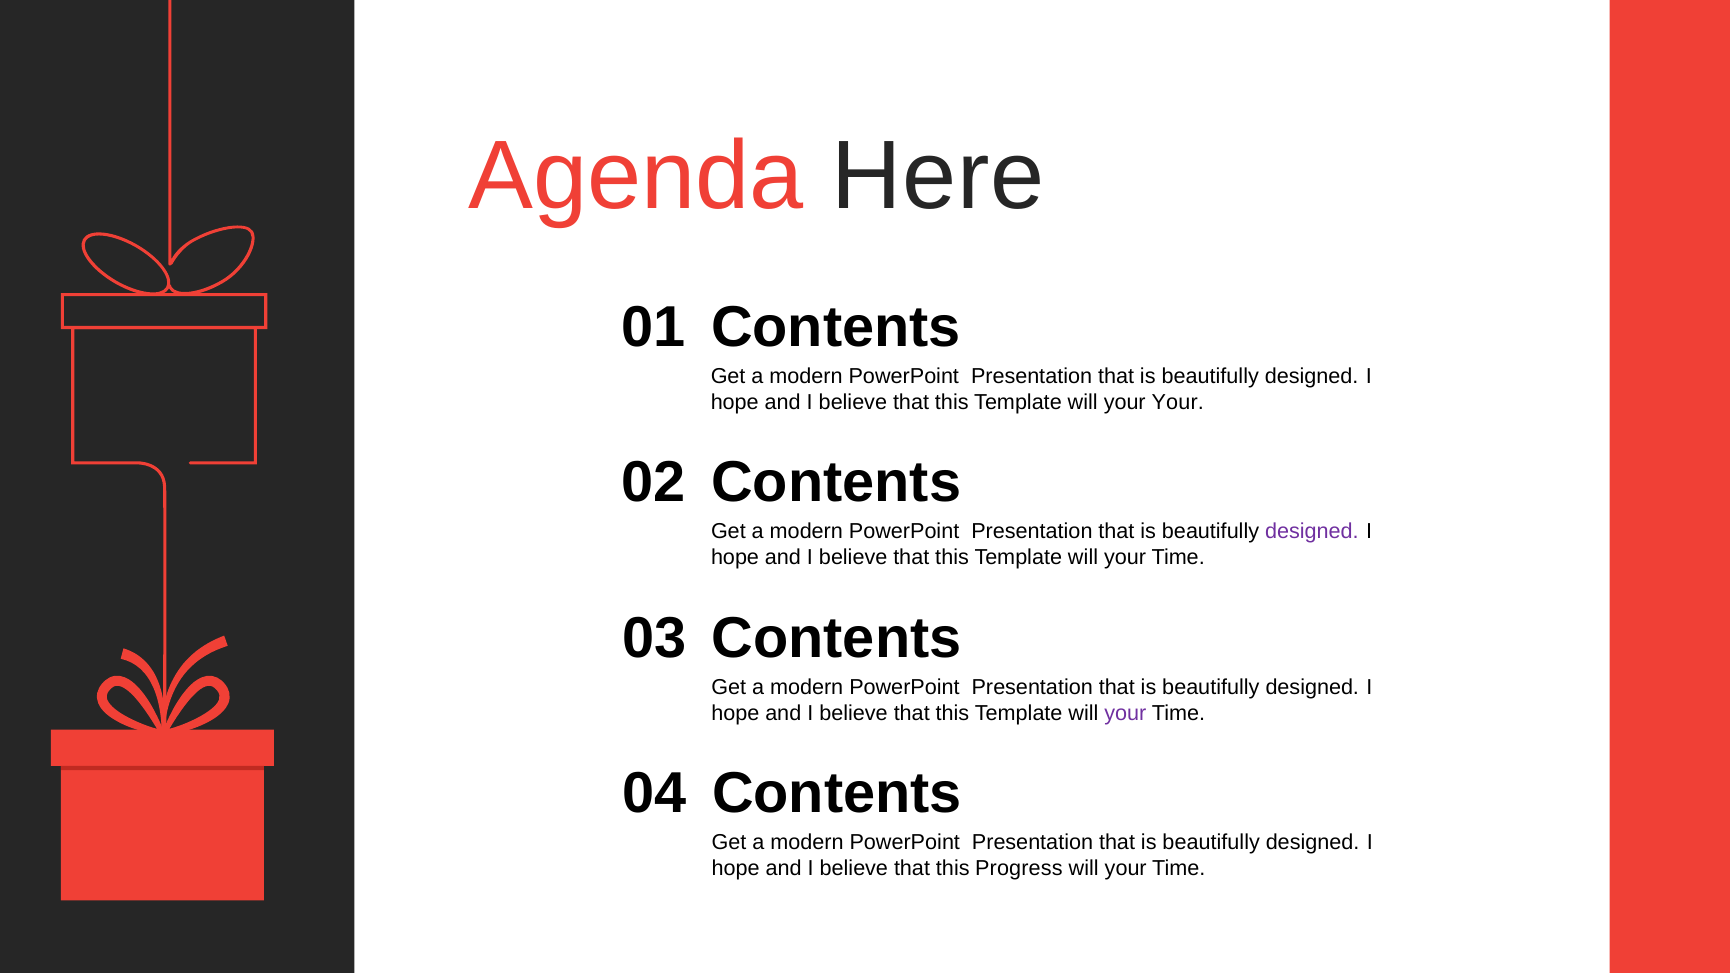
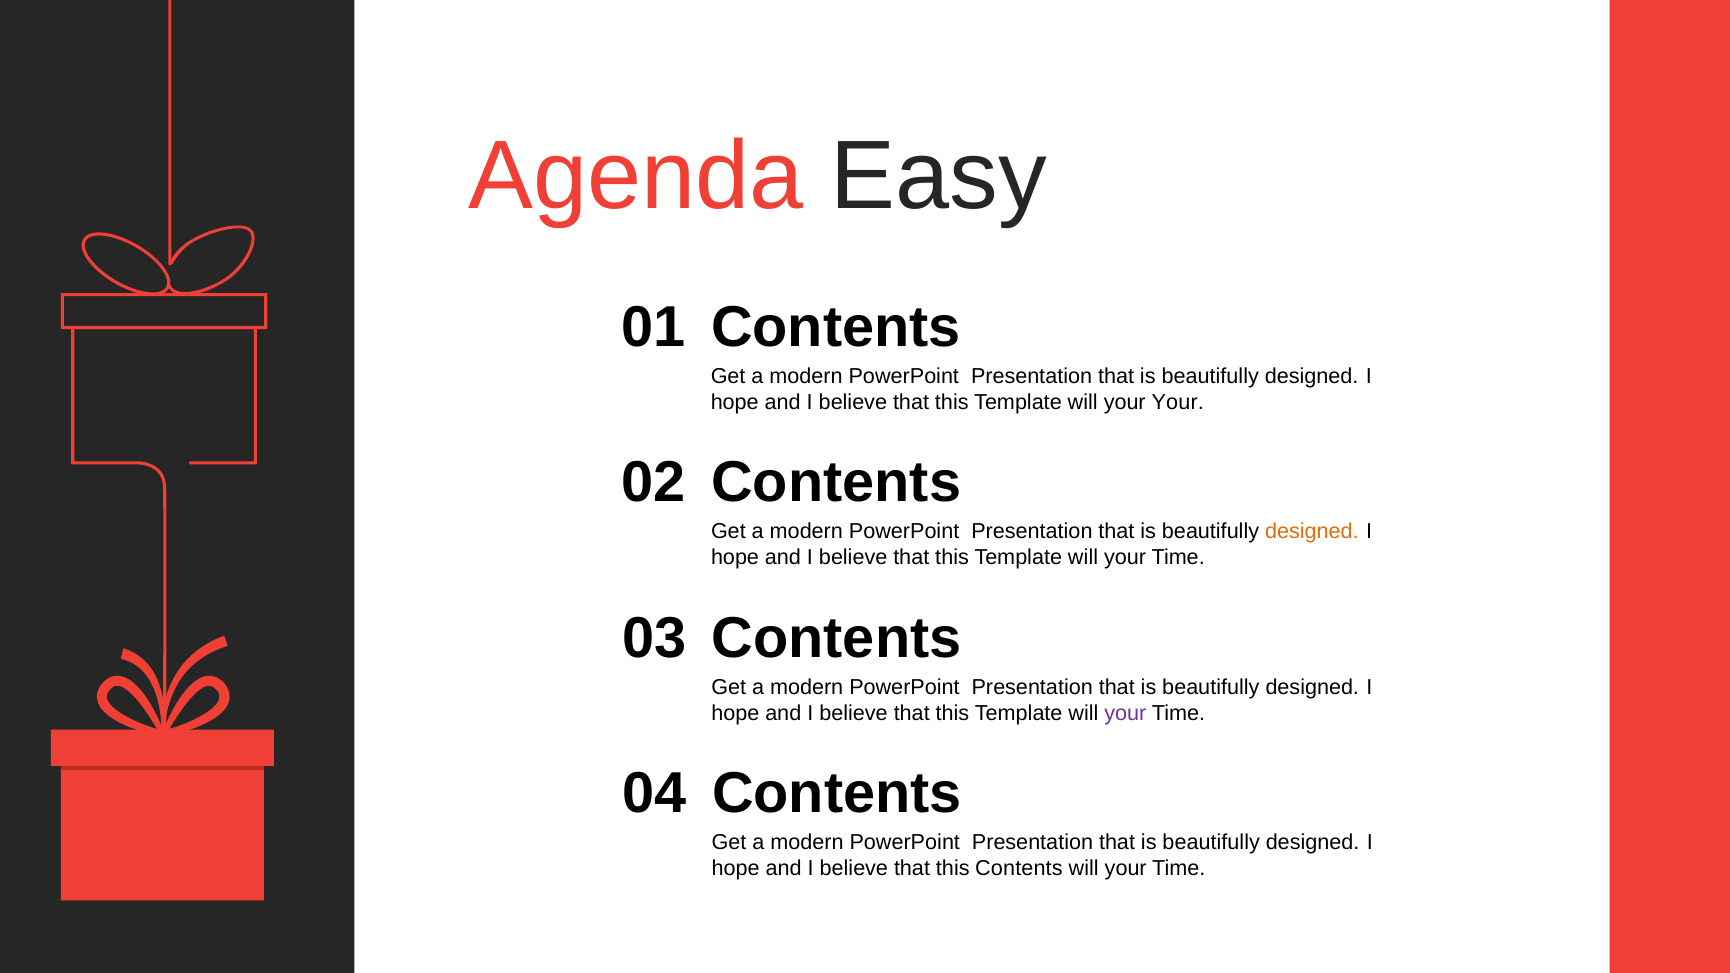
Here: Here -> Easy (939, 176)
designed colour: purple -> orange (1312, 532)
this Progress: Progress -> Contents (1019, 868)
